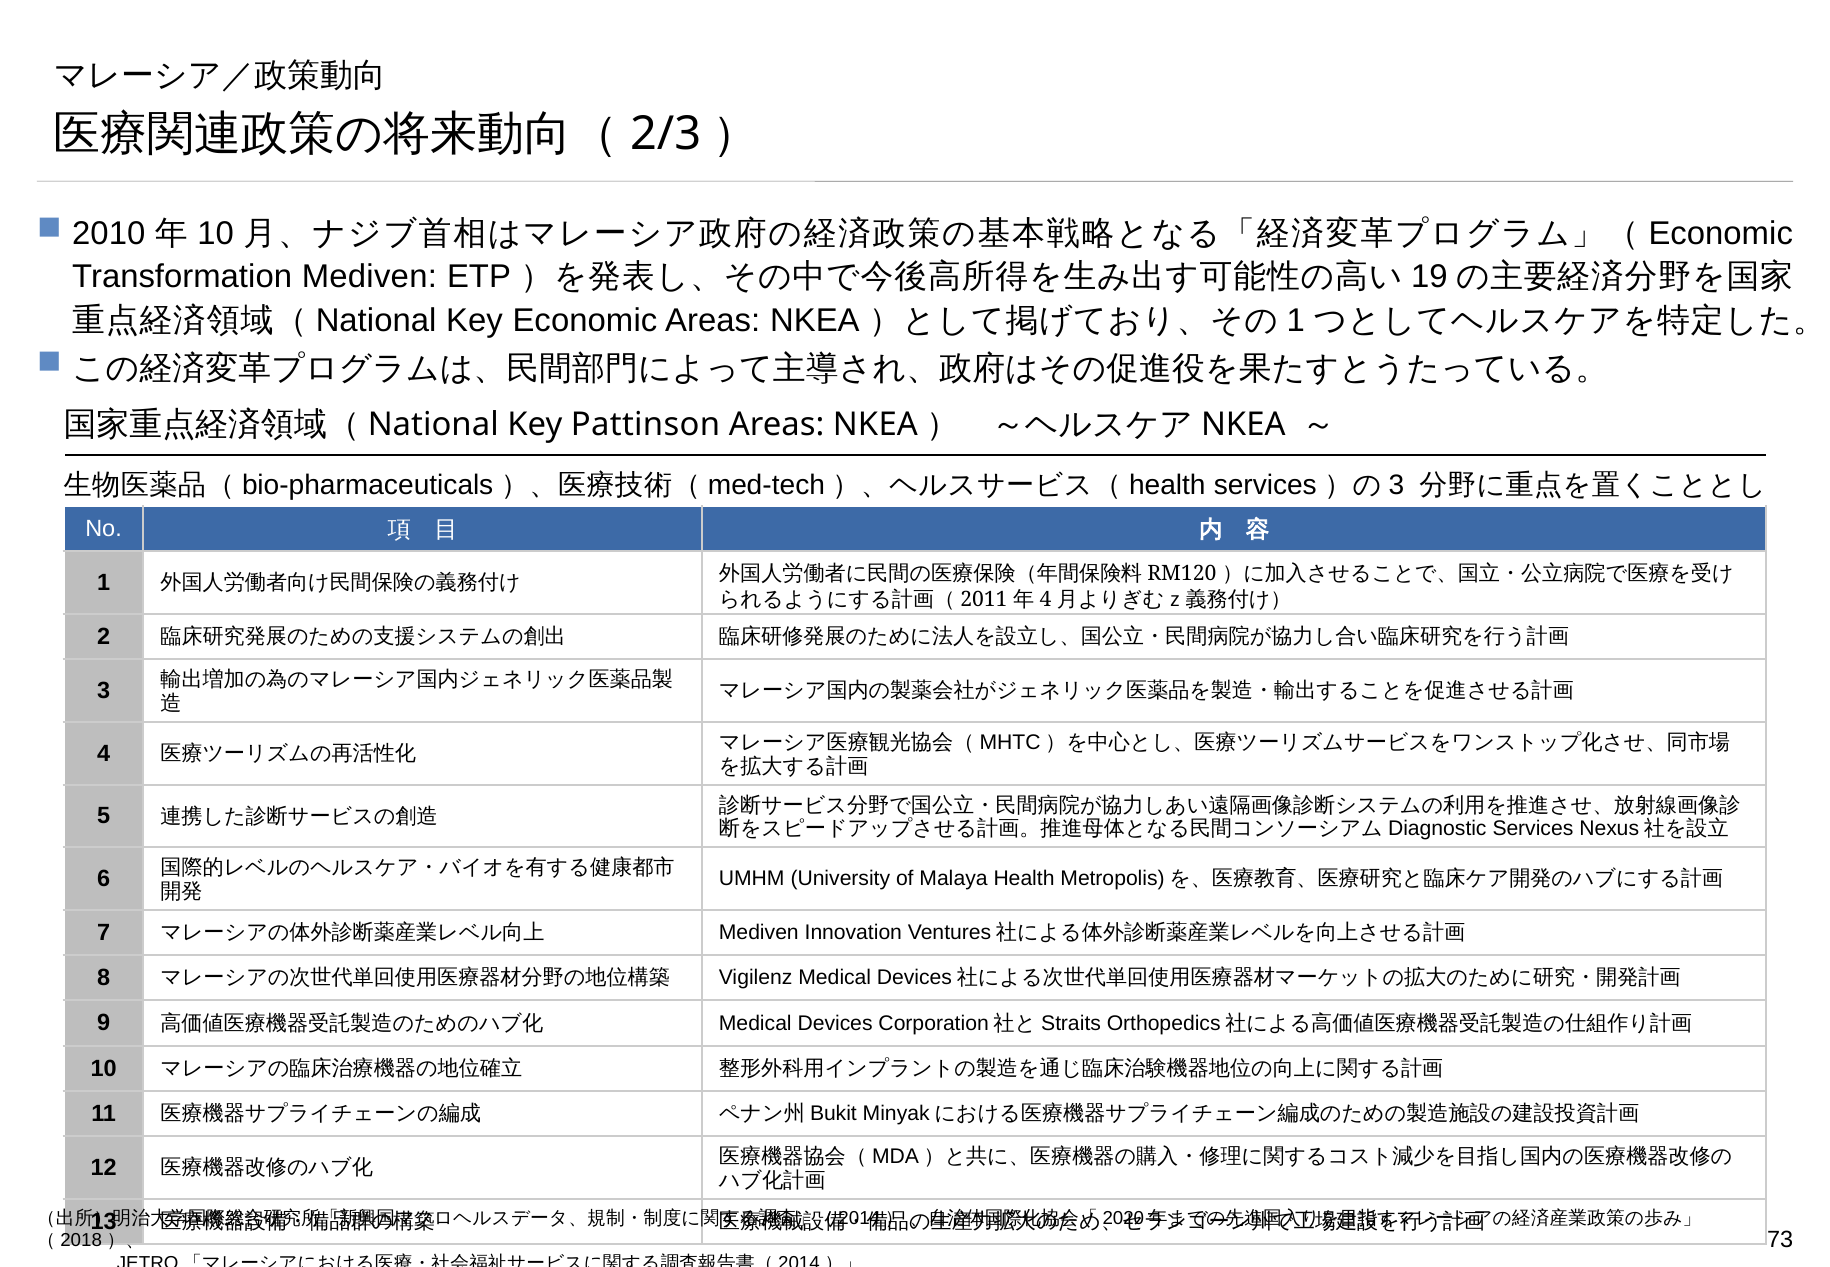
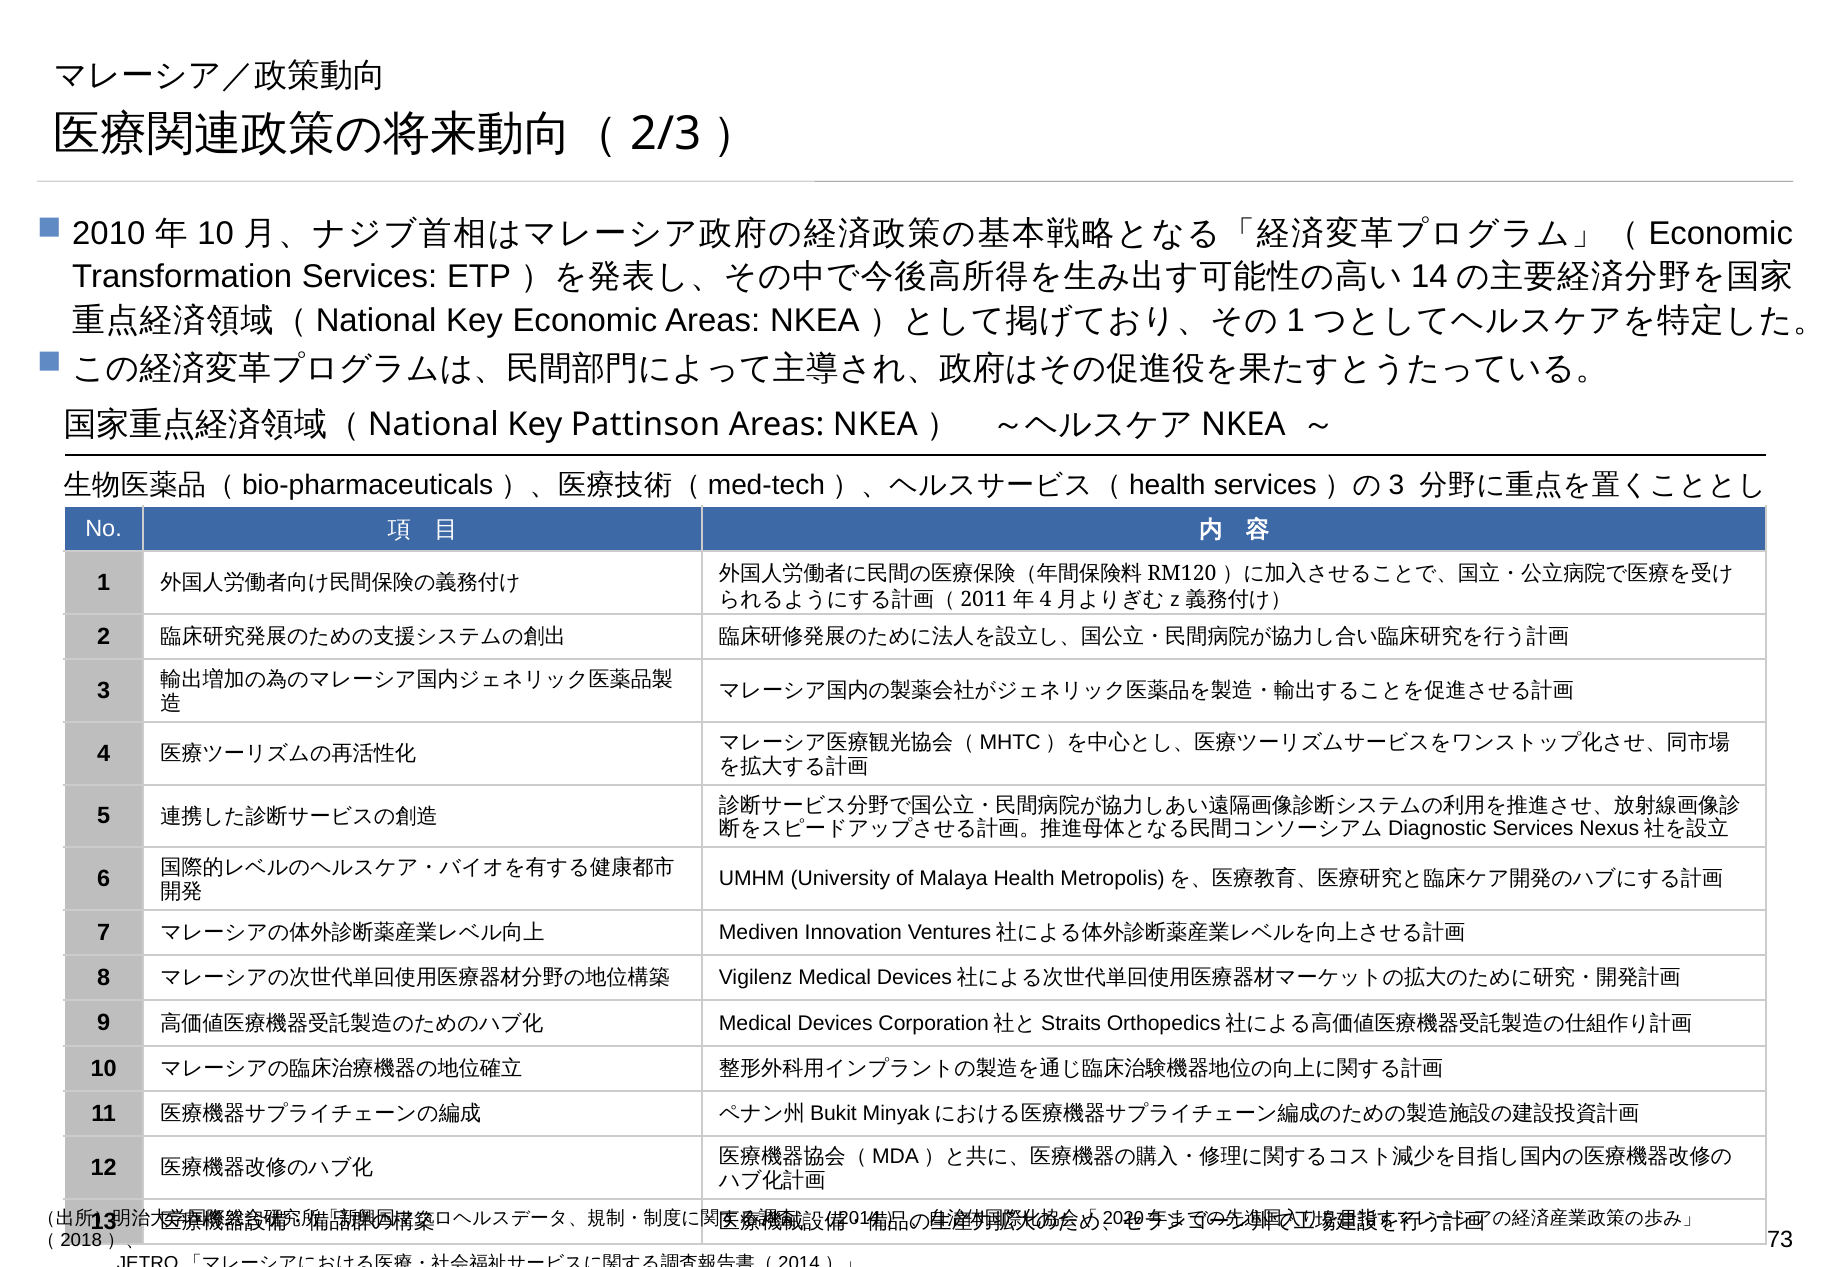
Transformation Mediven: Mediven -> Services (369, 277)
19: 19 -> 14 (1429, 277)
